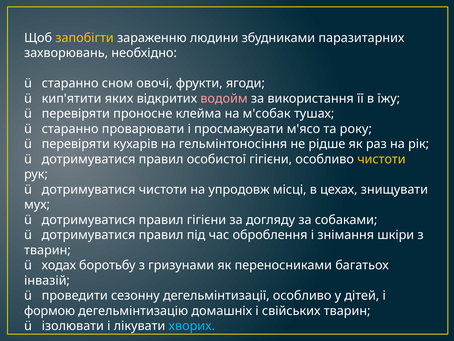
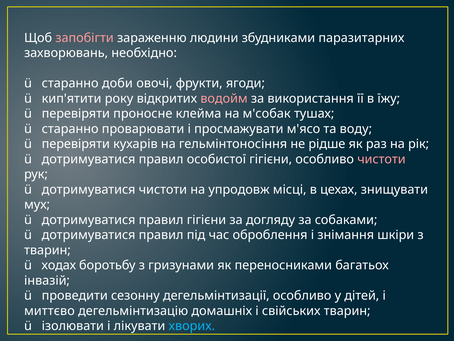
запобігти colour: yellow -> pink (85, 38)
сном: сном -> доби (117, 83)
яких: яких -> року (119, 98)
року: року -> воду (356, 129)
чистоти colour: yellow -> pink (381, 159)
формою: формою -> миттєво (49, 310)
